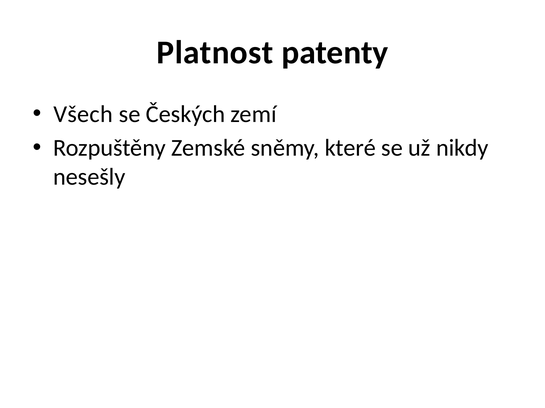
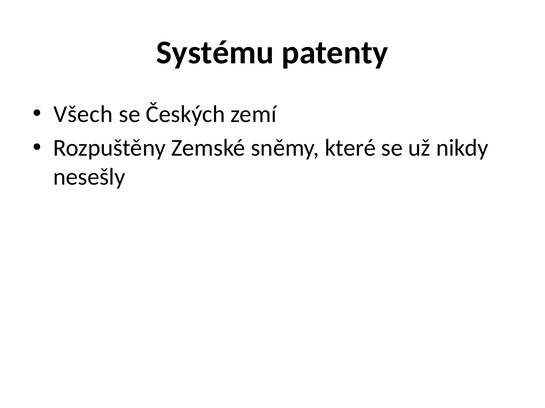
Platnost: Platnost -> Systému (215, 53)
